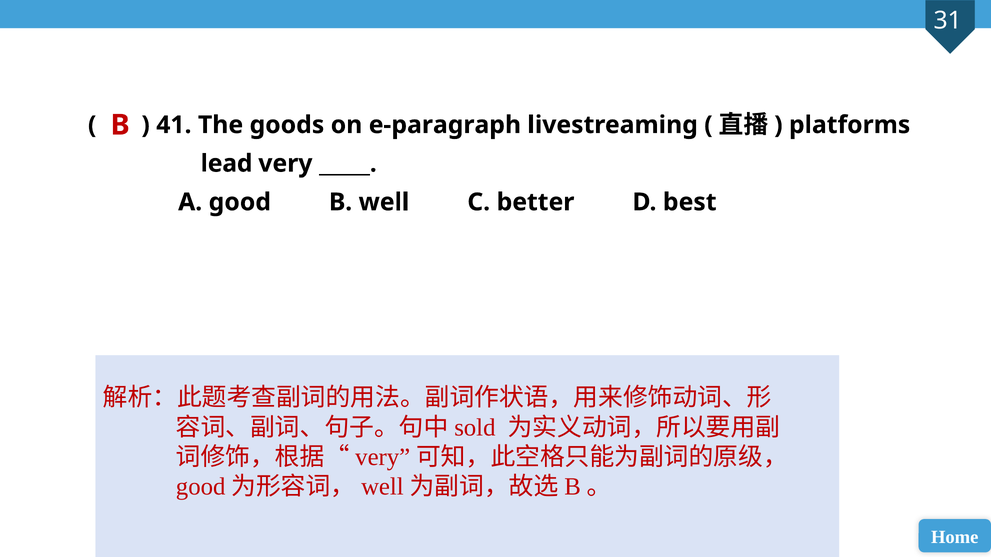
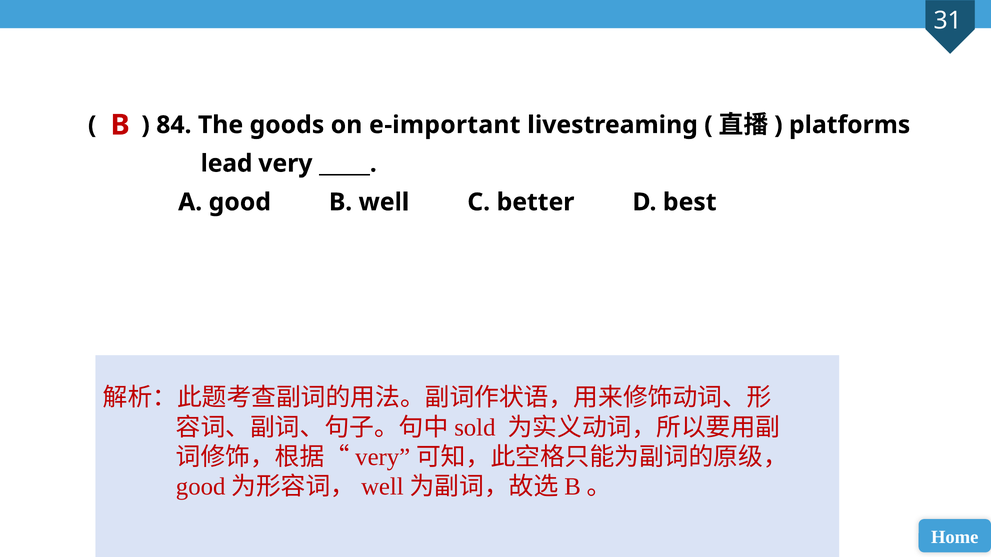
41: 41 -> 84 (174, 125)
e-paragraph: e-paragraph -> e-important (445, 125)
